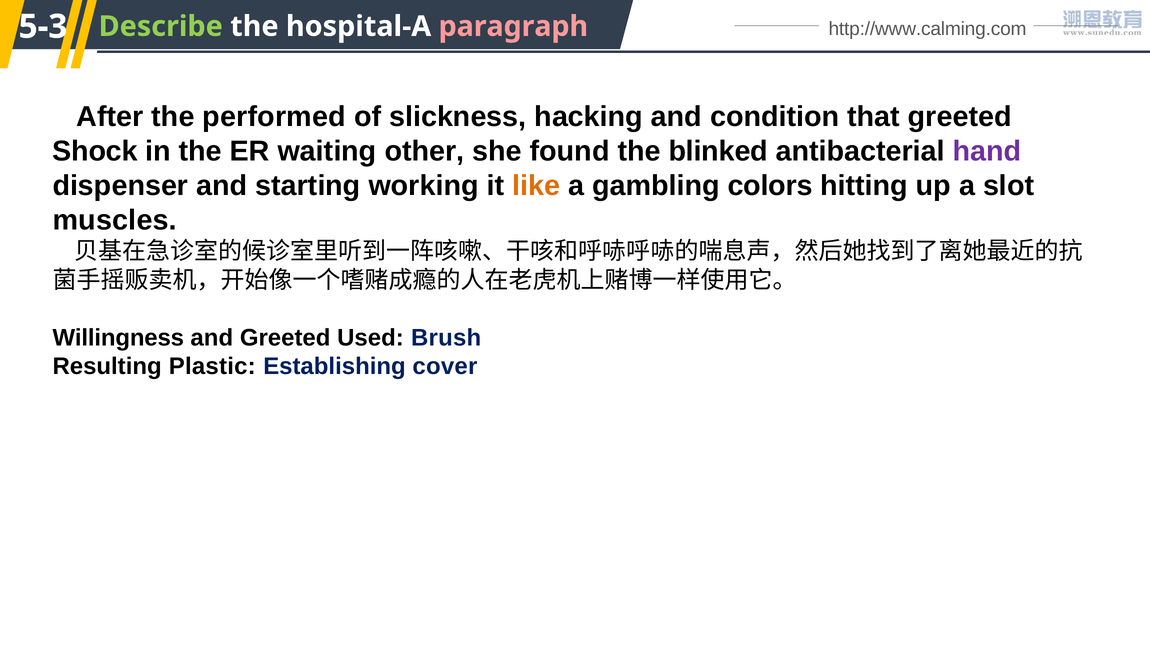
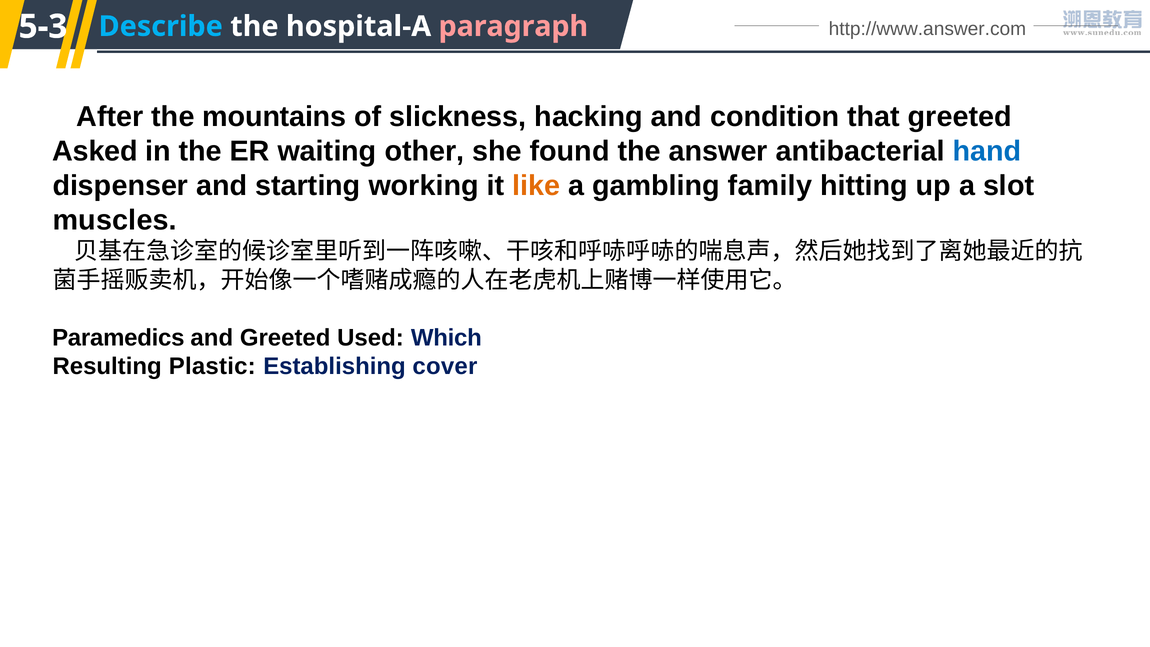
http://www.calming.com: http://www.calming.com -> http://www.answer.com (927, 29)
Describe colour: light green -> light blue (161, 26)
performed: performed -> mountains (274, 117)
Shock: Shock -> Asked (95, 151)
blinked: blinked -> answer (718, 151)
hand colour: purple -> blue (987, 151)
colors: colors -> family (770, 186)
Willingness: Willingness -> Paramedics (118, 338)
Brush: Brush -> Which (446, 338)
